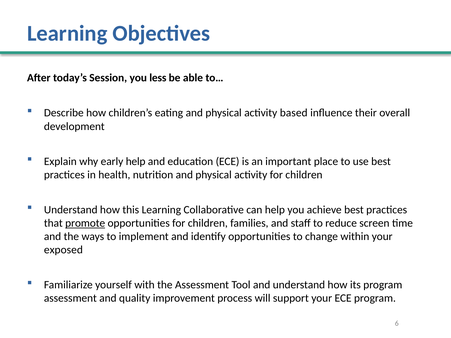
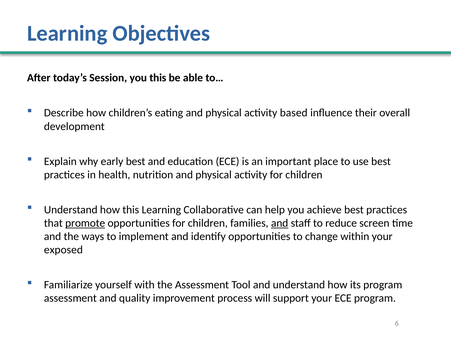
you less: less -> this (158, 78)
early help: help -> best (136, 161)
and underline: none -> present (280, 223)
